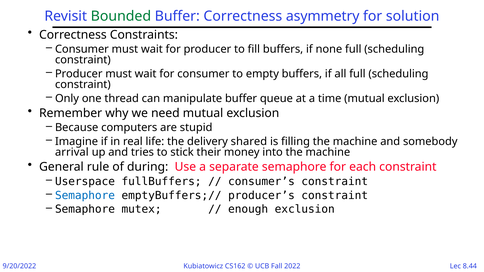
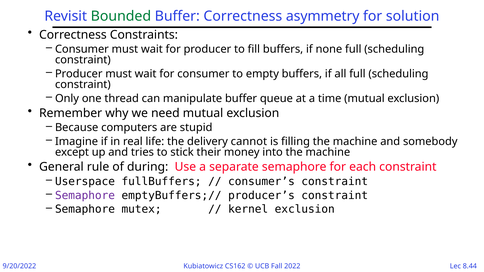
shared: shared -> cannot (249, 142)
arrival: arrival -> except (72, 152)
Semaphore colour: blue -> purple (85, 196)
enough: enough -> kernel (248, 210)
